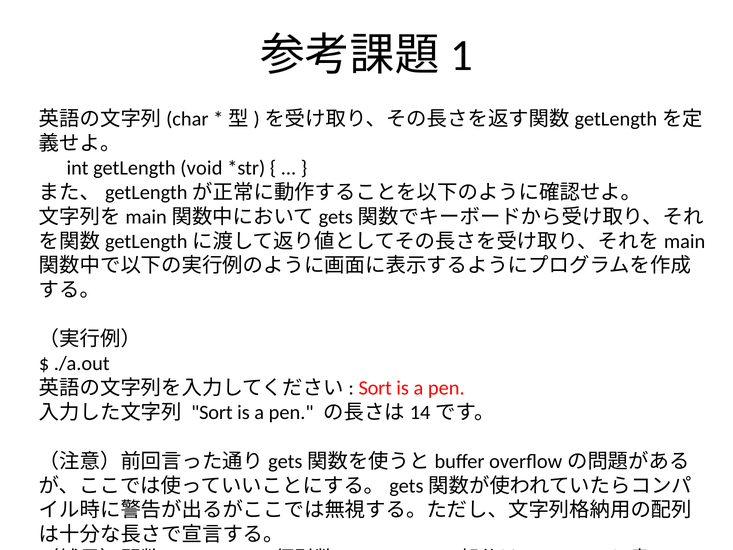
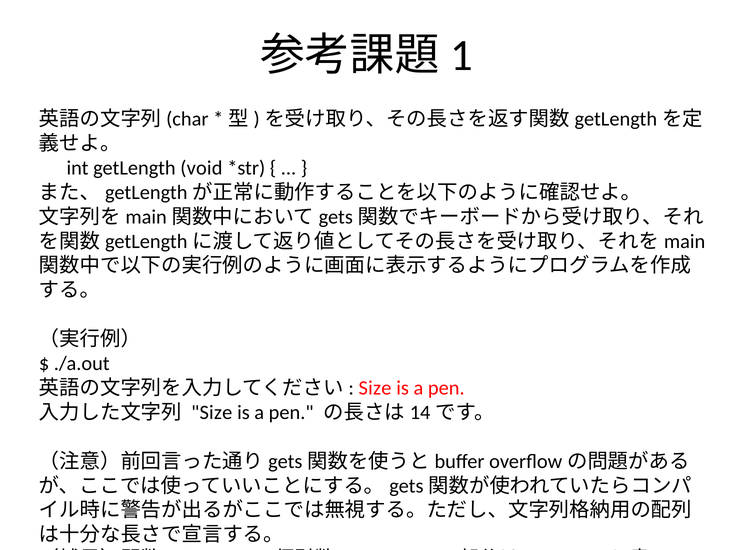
Sort: Sort -> Size (375, 388)
Sort: Sort -> Size (212, 412)
